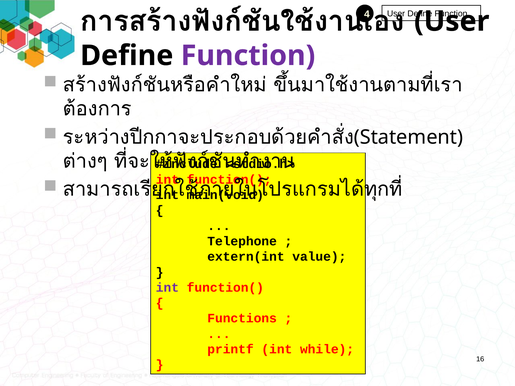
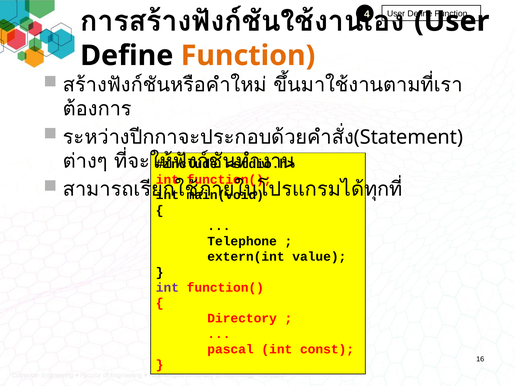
Function colour: purple -> orange (248, 56)
Functions: Functions -> Directory (242, 319)
printf: printf -> pascal (230, 350)
while: while -> const (327, 350)
